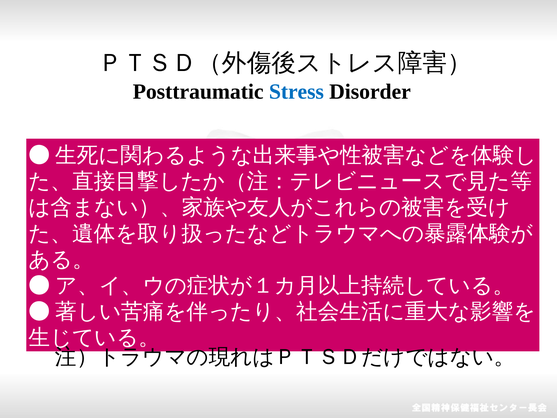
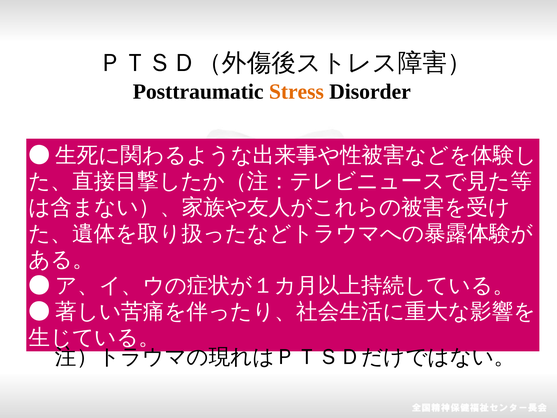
Stress colour: blue -> orange (296, 92)
